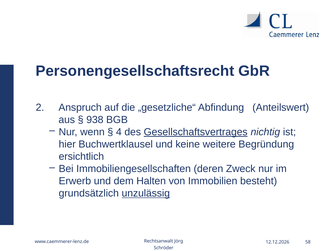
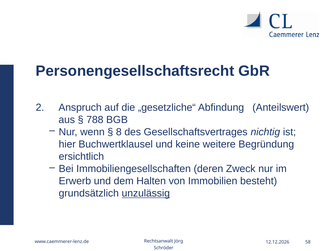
938: 938 -> 788 (95, 120)
4: 4 -> 8 (119, 132)
Gesellschaftsvertrages underline: present -> none (196, 132)
